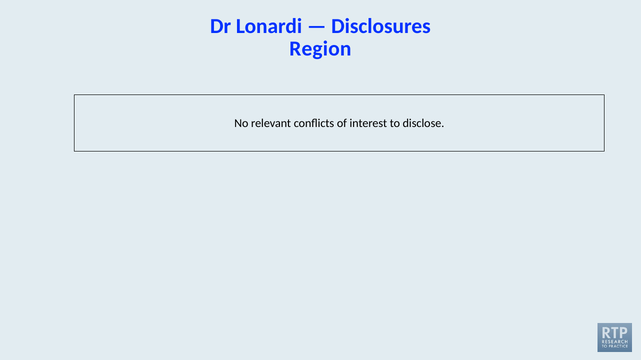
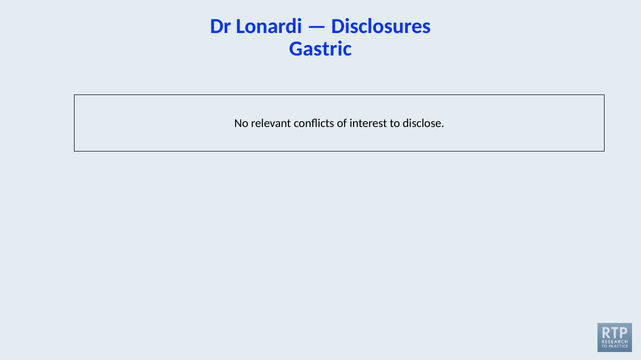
Region: Region -> Gastric (320, 49)
